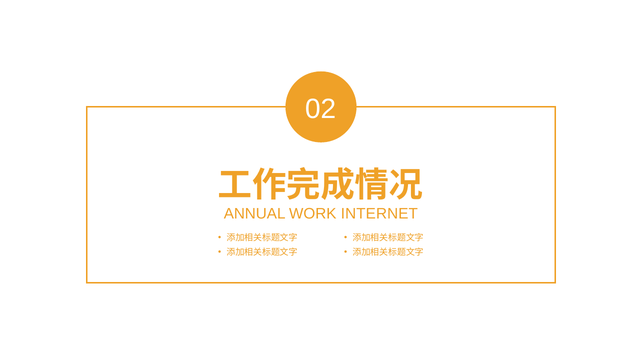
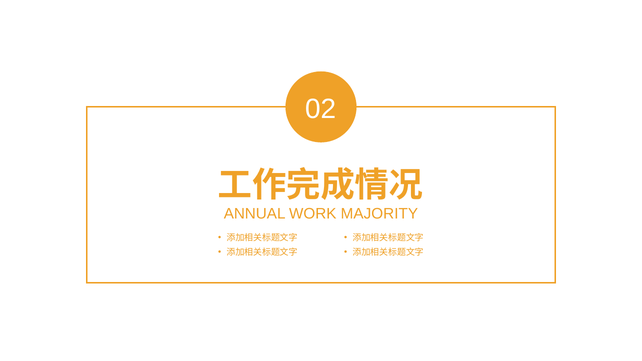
INTERNET: INTERNET -> MAJORITY (379, 214)
